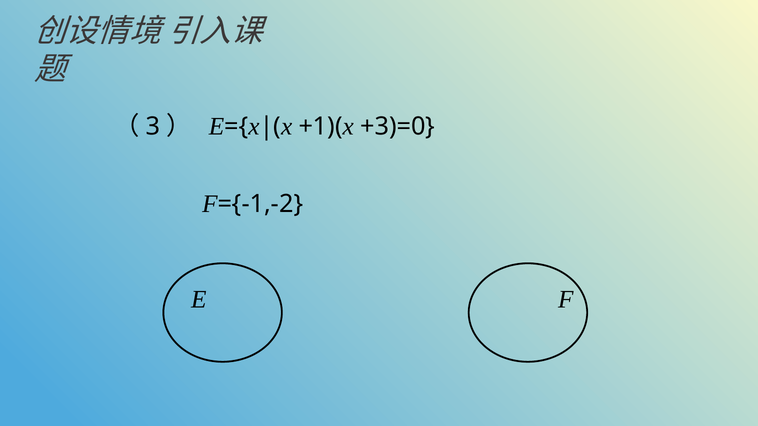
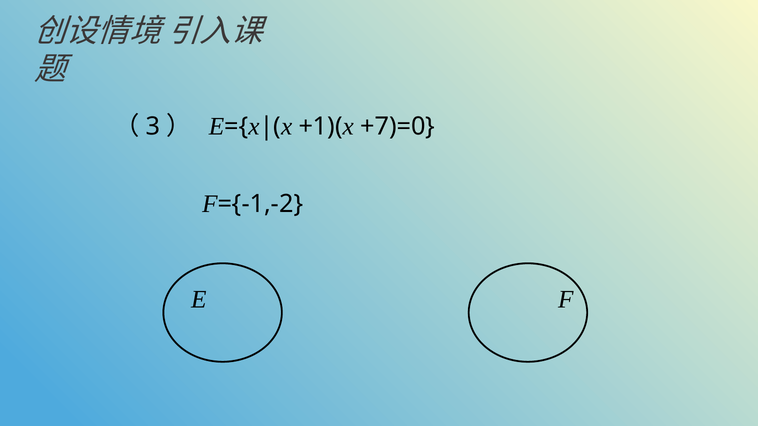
+3)=0: +3)=0 -> +7)=0 (398, 127)
